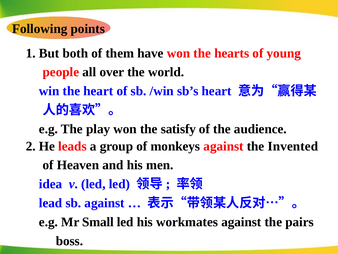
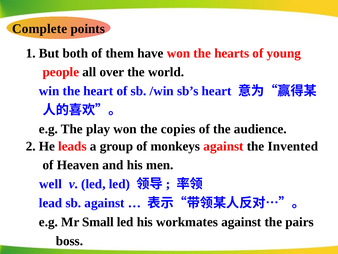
Following: Following -> Complete (40, 29)
satisfy: satisfy -> copies (178, 129)
idea: idea -> well (51, 184)
